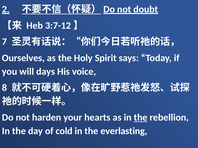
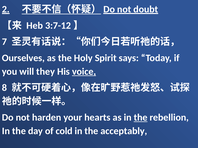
days: days -> they (46, 72)
voice underline: none -> present (84, 72)
everlasting: everlasting -> acceptably (124, 131)
